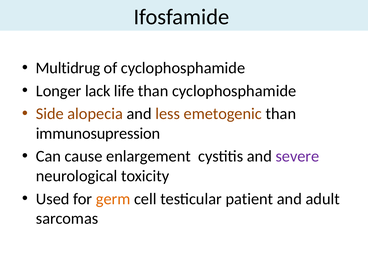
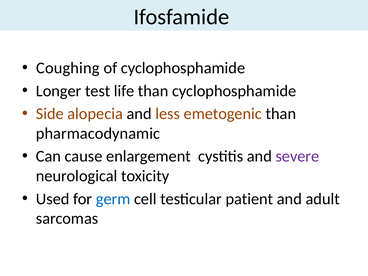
Multidrug: Multidrug -> Coughing (68, 68)
lack: lack -> test (98, 91)
immunosupression: immunosupression -> pharmacodynamic (98, 133)
germ colour: orange -> blue (113, 199)
